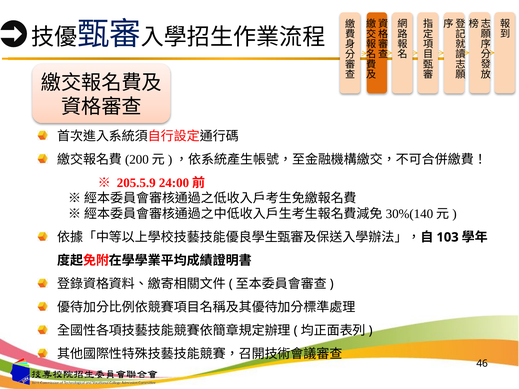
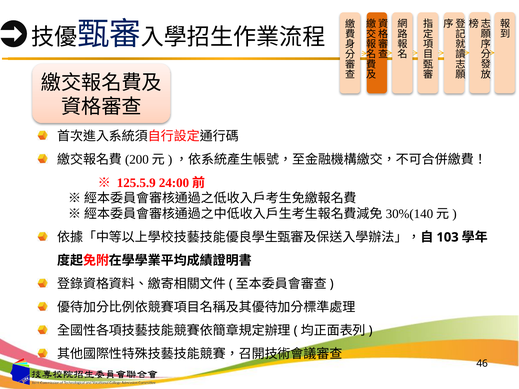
205.5.9: 205.5.9 -> 125.5.9 (136, 183)
